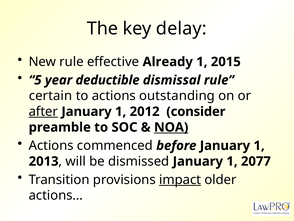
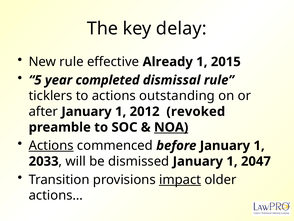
deductible: deductible -> completed (108, 80)
certain: certain -> ticklers (51, 96)
after underline: present -> none (43, 111)
consider: consider -> revoked (196, 111)
Actions underline: none -> present (51, 145)
2013: 2013 -> 2033 (44, 161)
2077: 2077 -> 2047 (256, 161)
